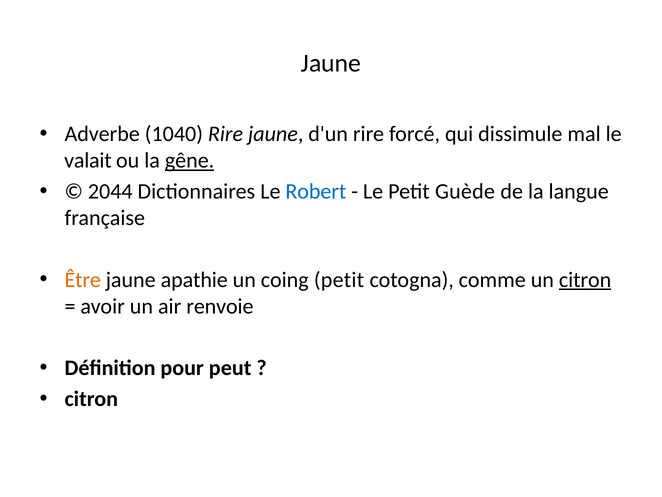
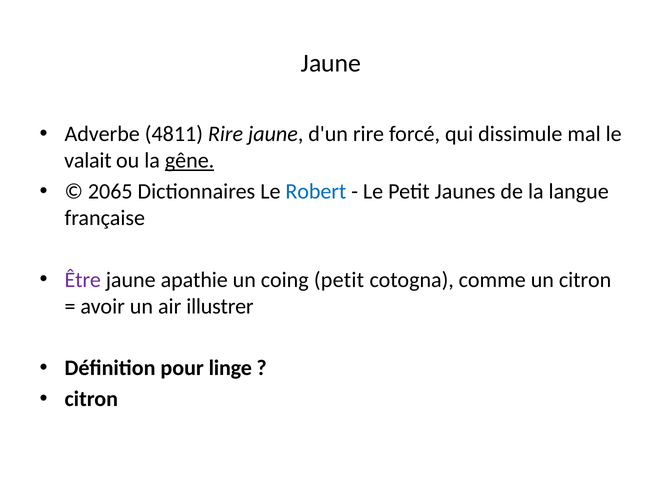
1040: 1040 -> 4811 (174, 134)
2044: 2044 -> 2065 (110, 191)
Guède: Guède -> Jaunes (465, 191)
Être colour: orange -> purple (83, 280)
citron underline: present -> none (585, 280)
renvoie: renvoie -> illustrer (220, 306)
peut: peut -> linge (230, 368)
